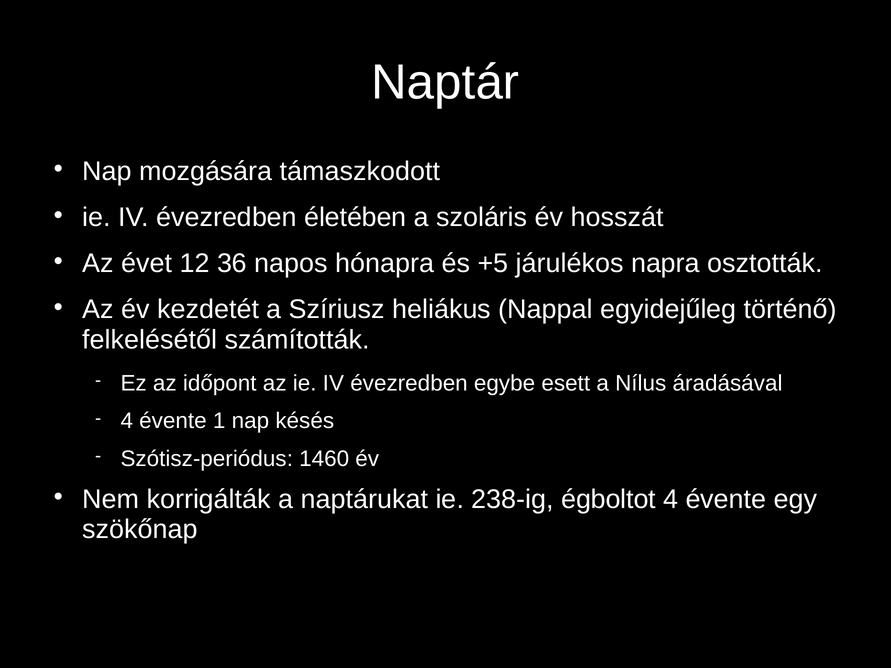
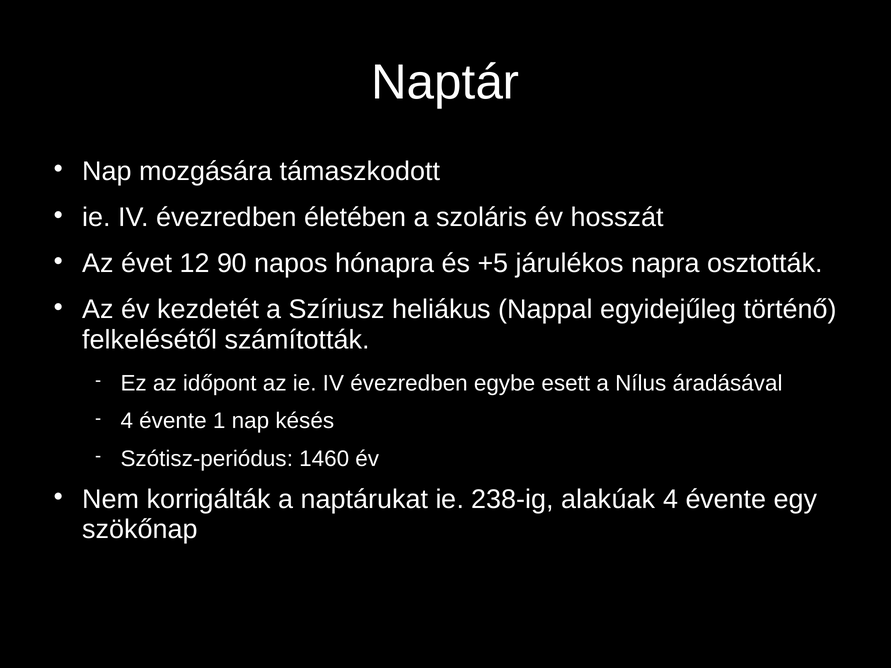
36: 36 -> 90 (232, 264)
égboltot: égboltot -> alakúak (608, 499)
